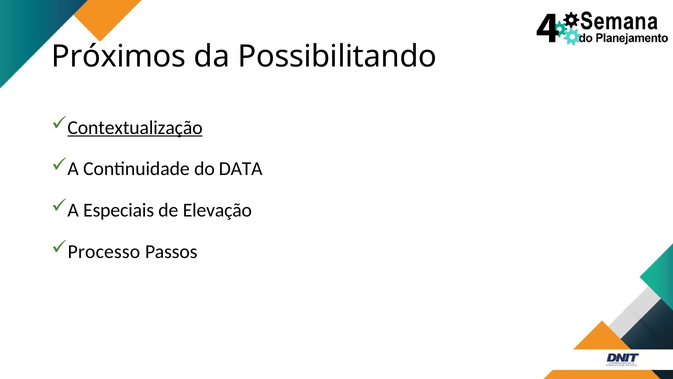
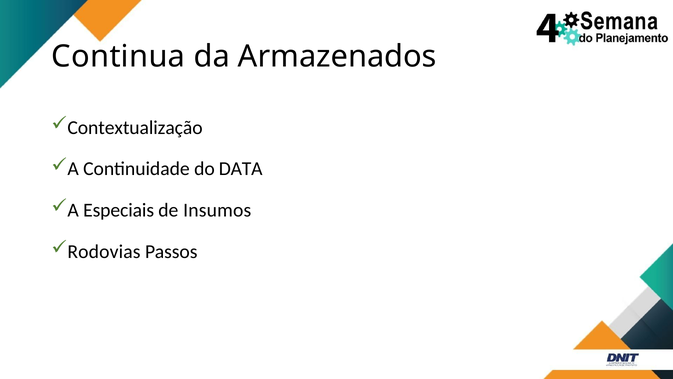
Próximos: Próximos -> Continua (118, 57)
Possibilitando: Possibilitando -> Armazenados (337, 57)
Contextualização underline: present -> none (135, 128)
Elevação: Elevação -> Insumos (217, 210)
Processo: Processo -> Rodovias (104, 251)
